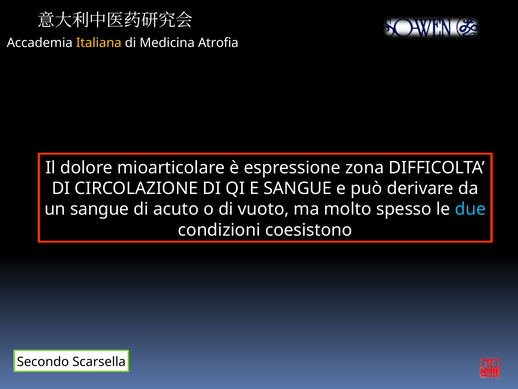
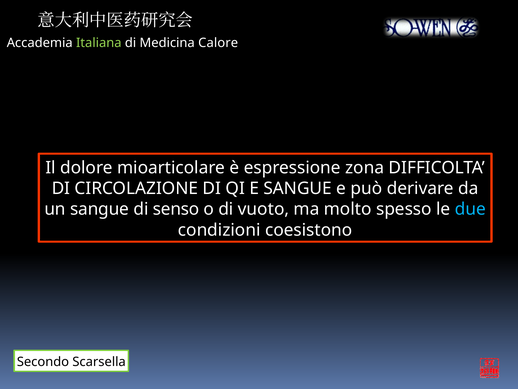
Italiana colour: yellow -> light green (99, 43)
Atrofia: Atrofia -> Calore (218, 43)
acuto: acuto -> senso (176, 209)
